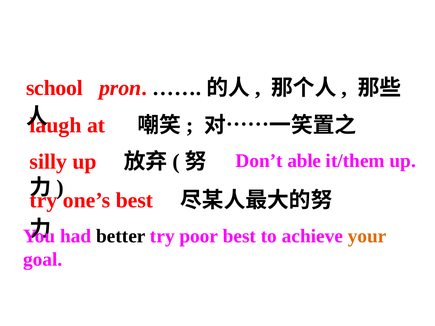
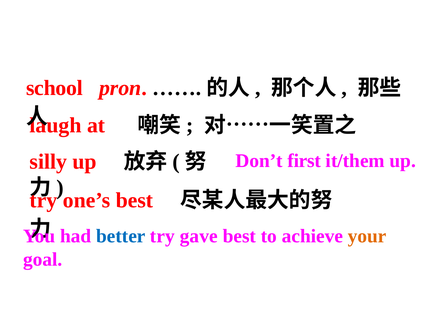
able: able -> first (304, 161)
better colour: black -> blue (121, 236)
poor: poor -> gave (199, 236)
